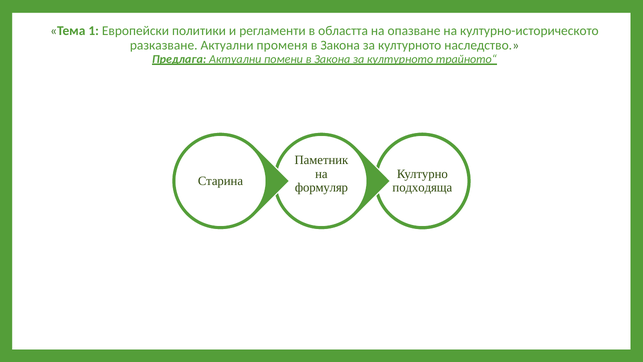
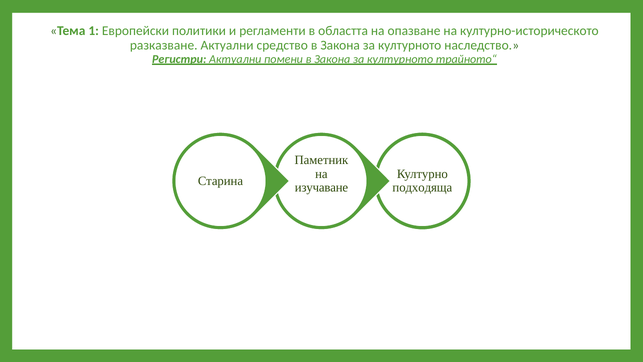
променя: променя -> средство (282, 45)
Предлага: Предлага -> Регистри (179, 59)
формуляр: формуляр -> изучаване (321, 188)
